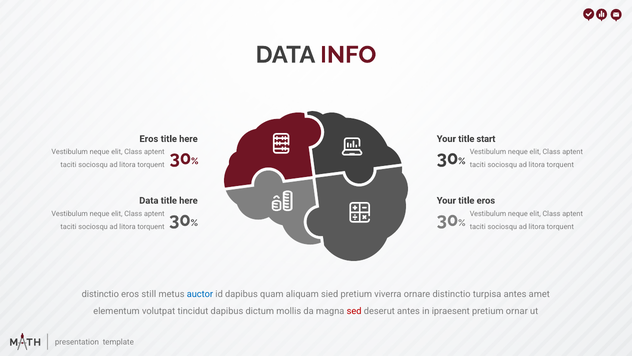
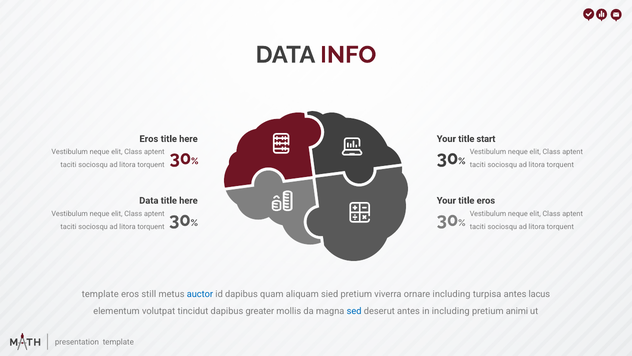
distinctio: distinctio -> template (100, 294)
ornare distinctio: distinctio -> including (452, 294)
amet: amet -> lacus (539, 294)
dictum: dictum -> greater (260, 311)
sed colour: red -> blue (354, 311)
in ipraesent: ipraesent -> including (451, 311)
ornar: ornar -> animi (517, 311)
